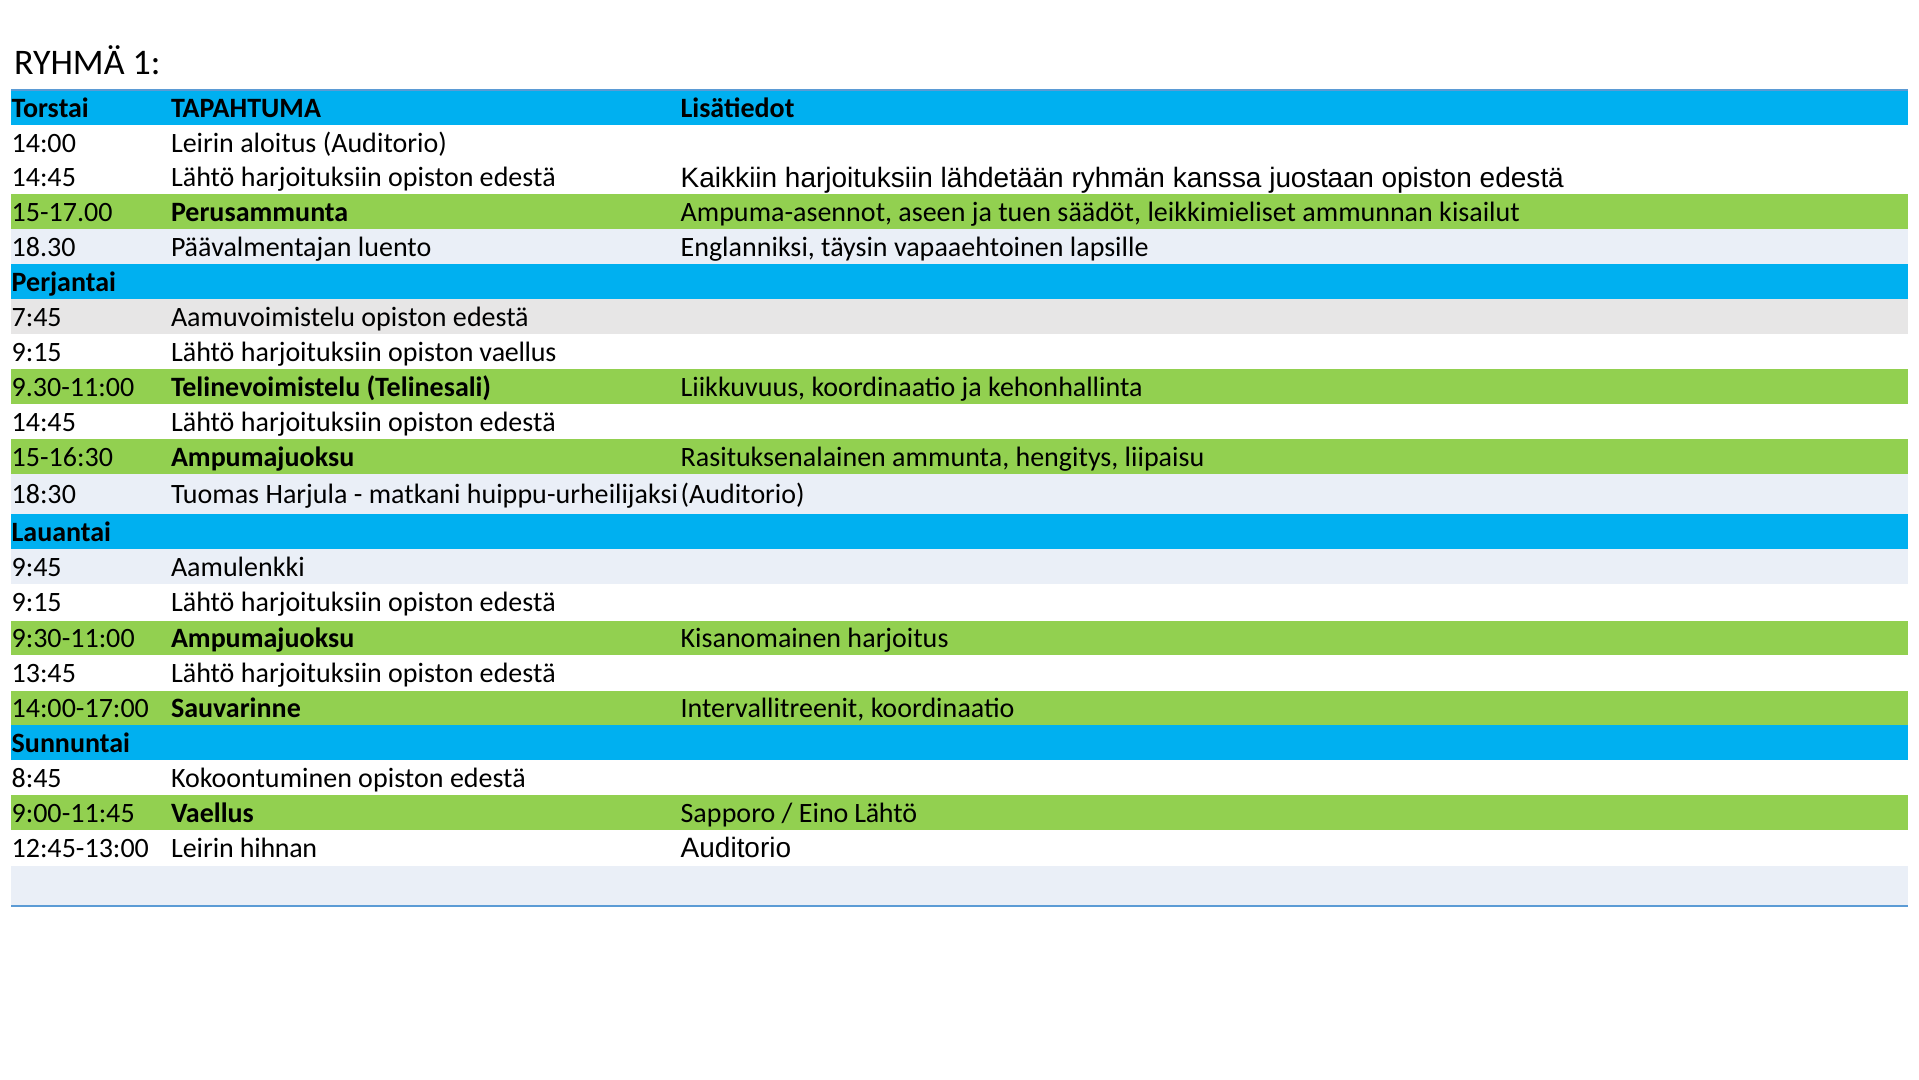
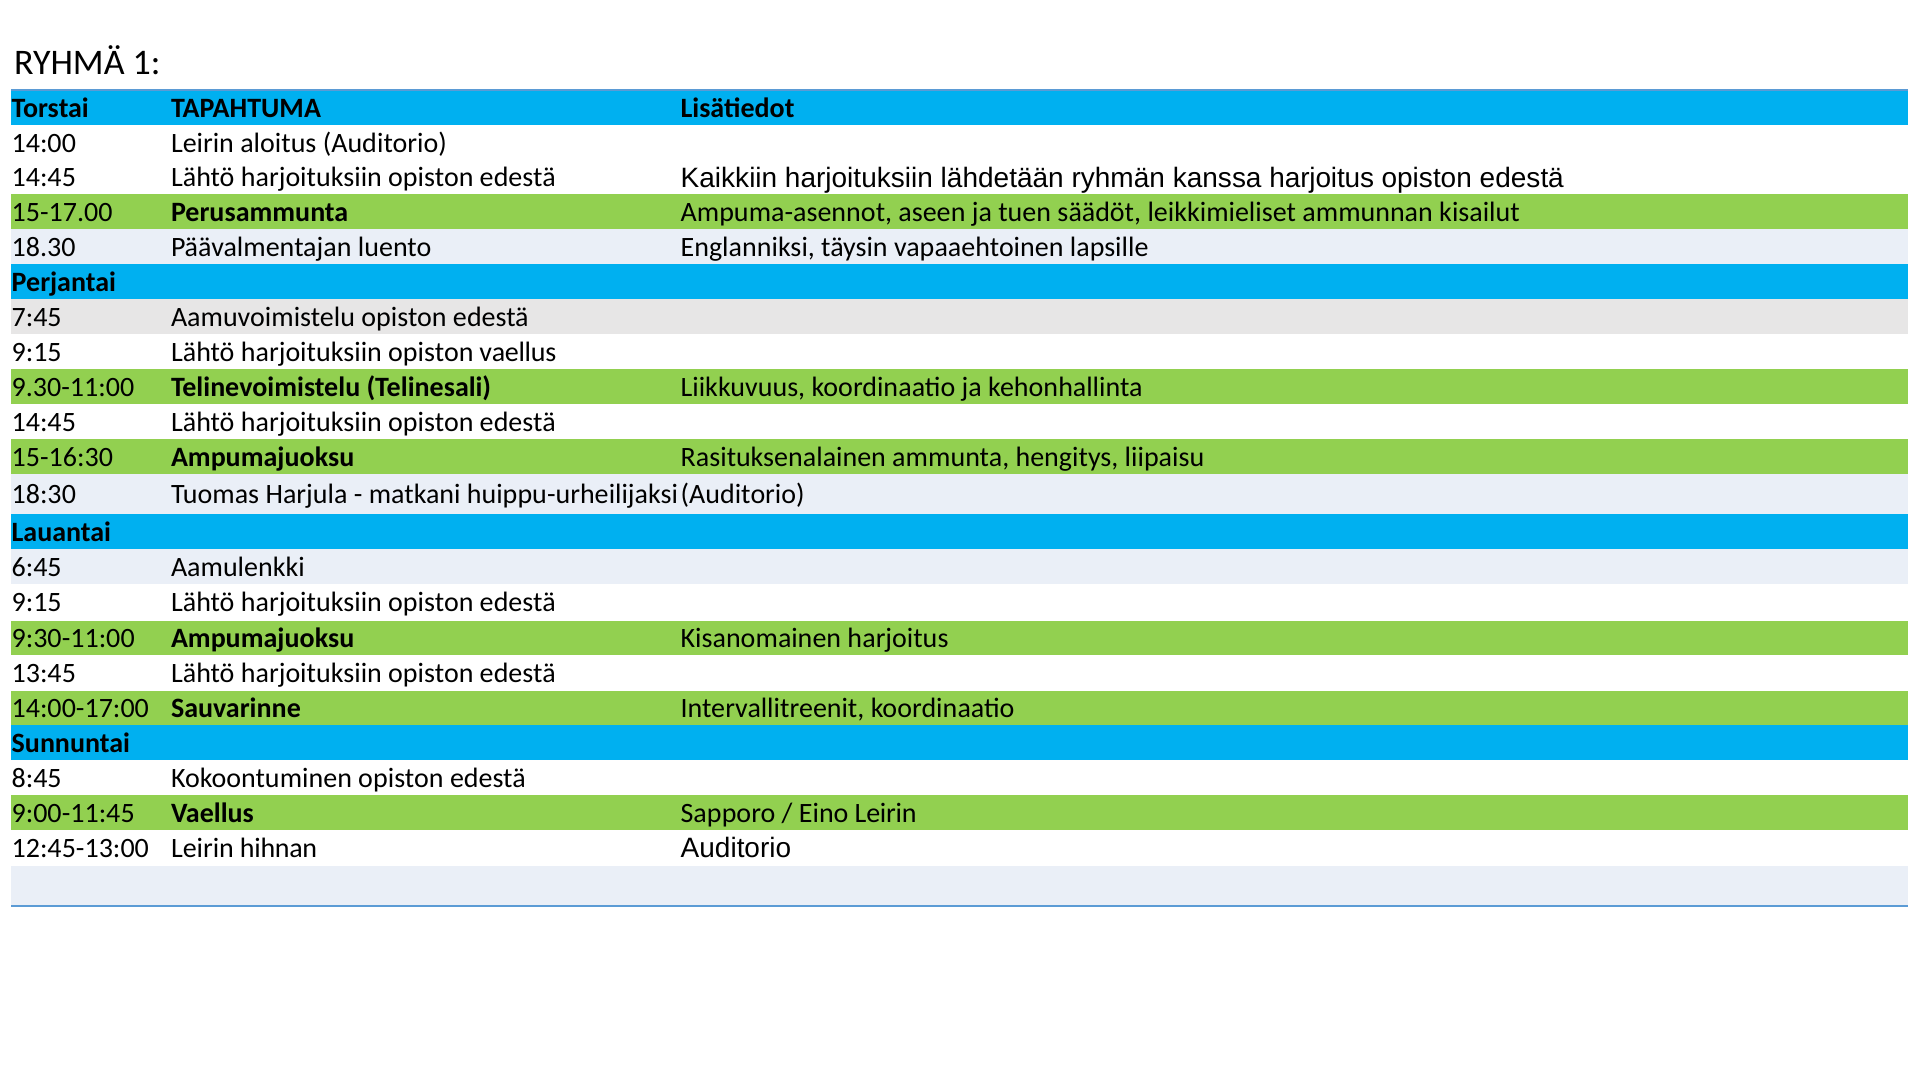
kanssa juostaan: juostaan -> harjoitus (1322, 178)
9:45: 9:45 -> 6:45 (37, 567)
Eino Lähtö: Lähtö -> Leirin (886, 813)
